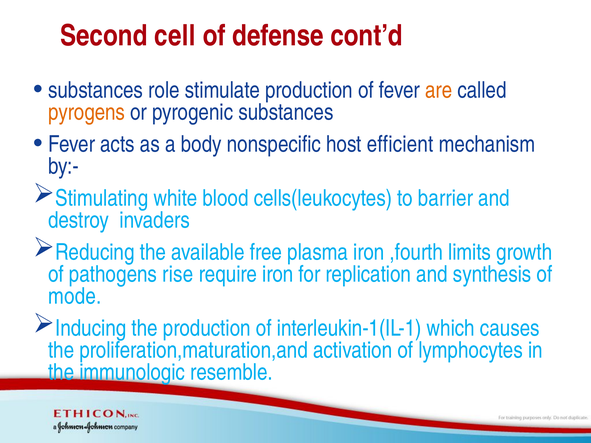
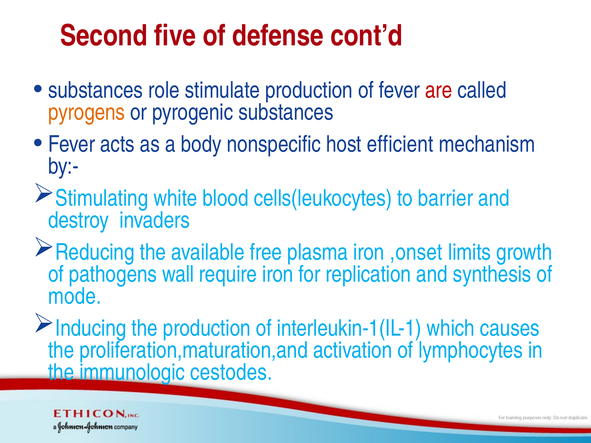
cell: cell -> five (175, 36)
are colour: orange -> red (439, 90)
,fourth: ,fourth -> ,onset (416, 252)
rise: rise -> wall (178, 274)
resemble: resemble -> cestodes (231, 372)
